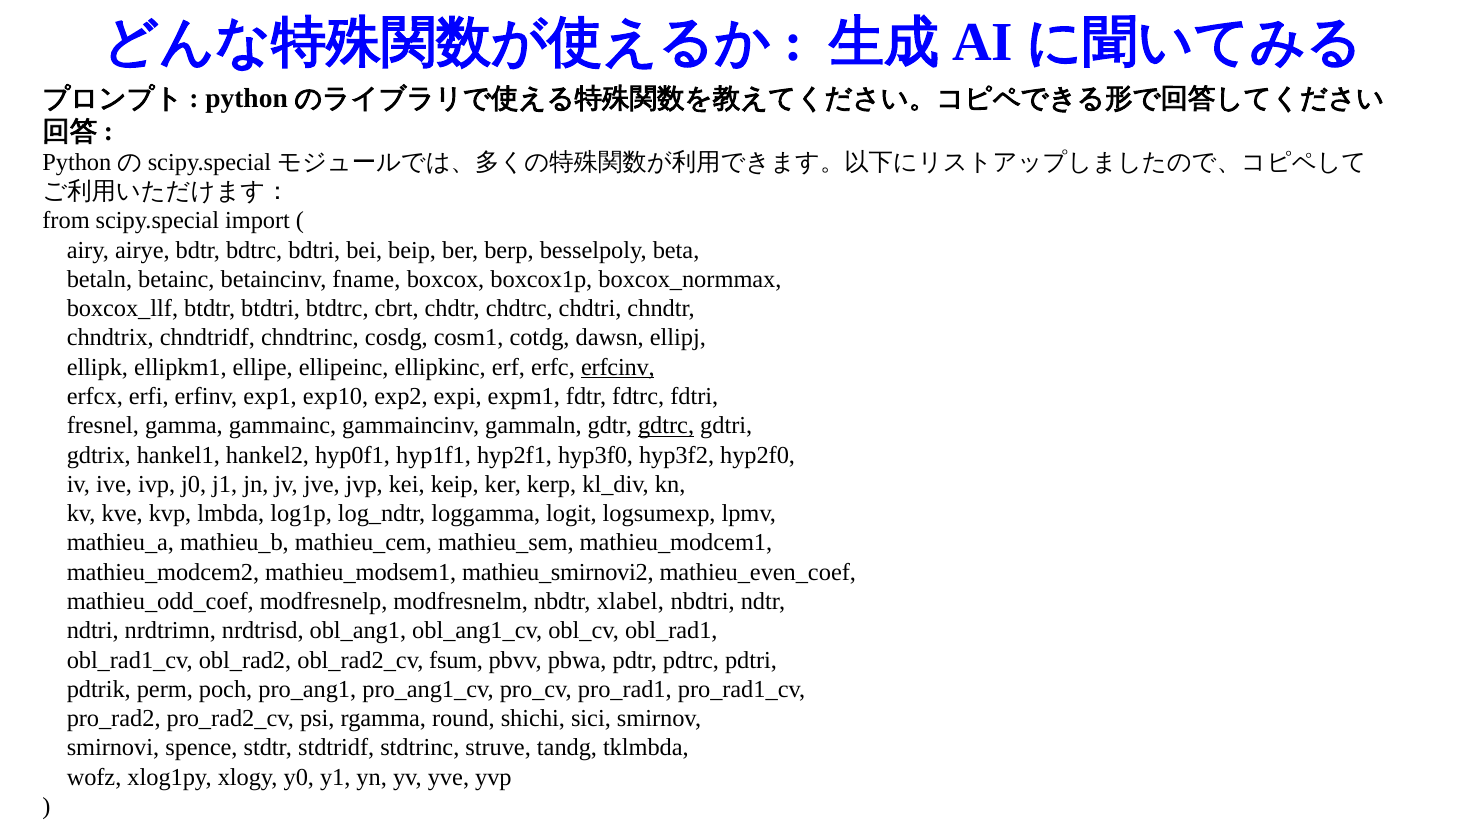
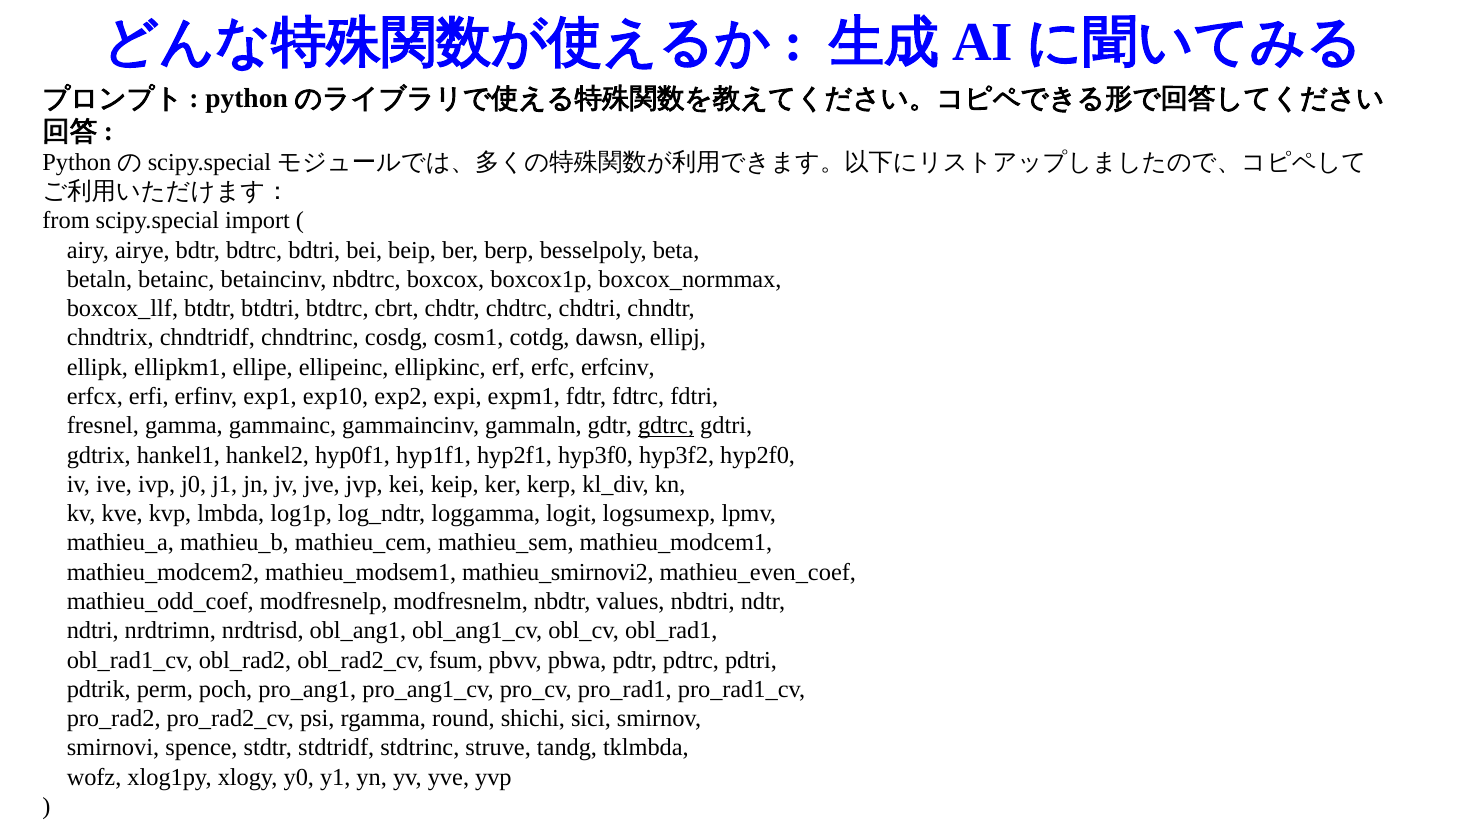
fname: fname -> nbdtrc (367, 279)
erfcinv underline: present -> none (618, 367)
xlabel: xlabel -> values (630, 602)
